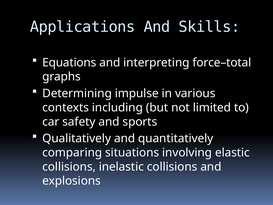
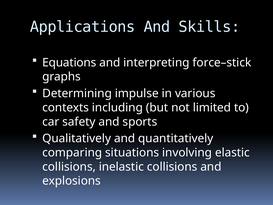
force–total: force–total -> force–stick (222, 62)
